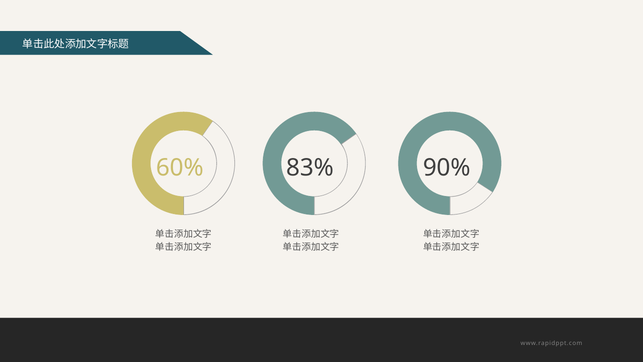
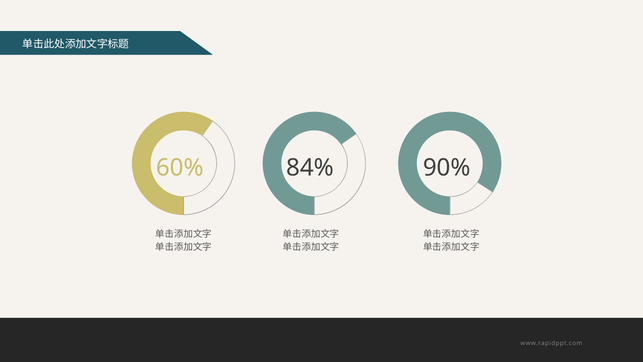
83%: 83% -> 84% (310, 168)
